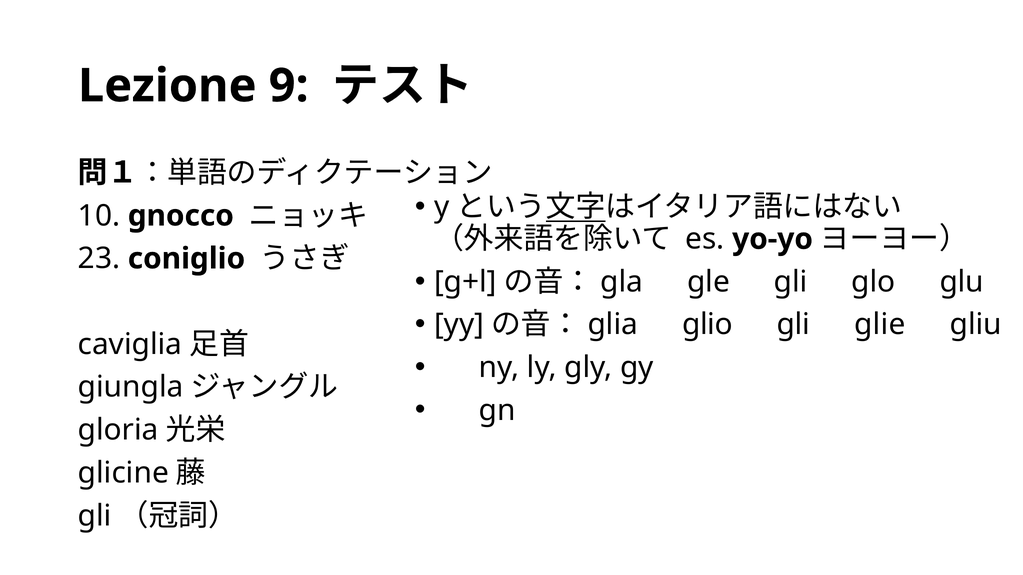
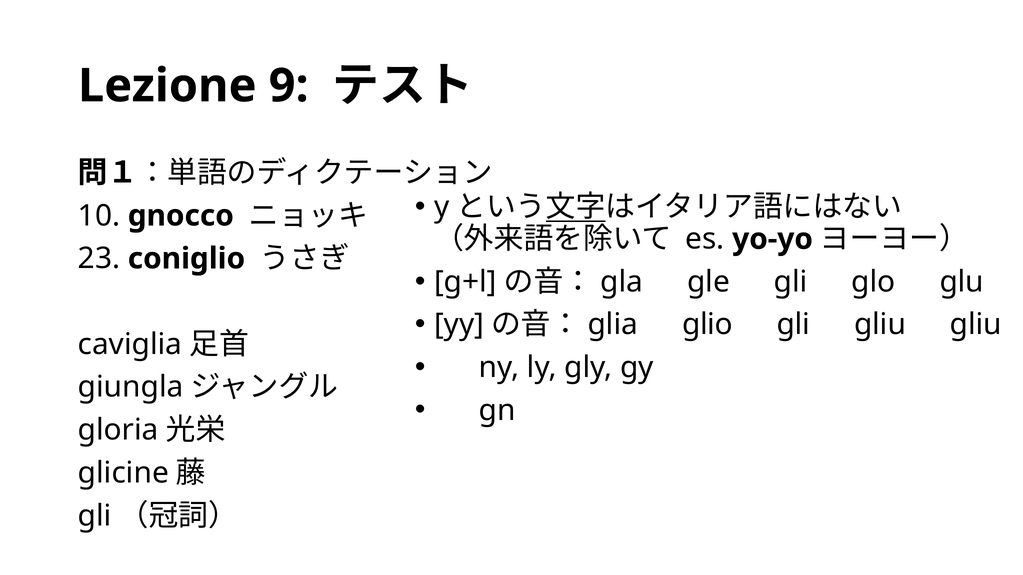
gli glie: glie -> gliu (880, 325)
